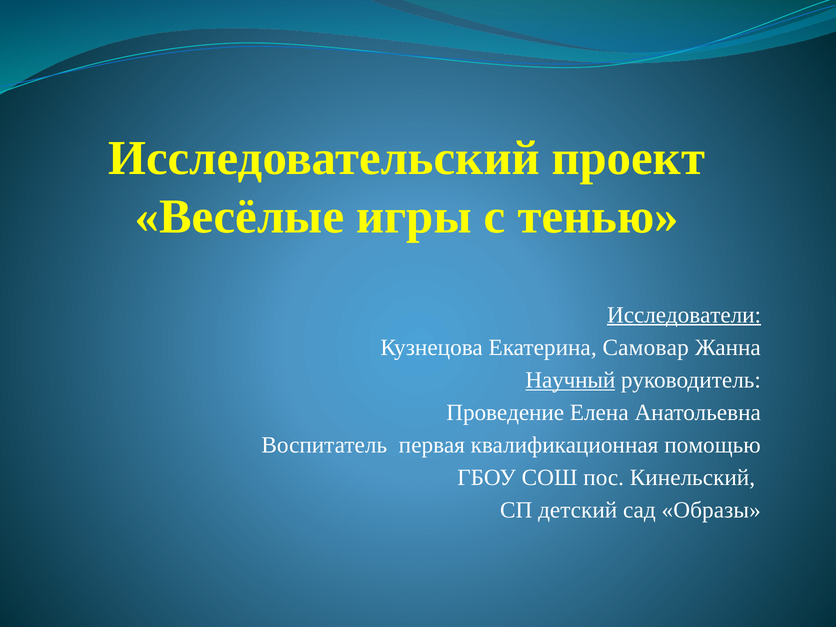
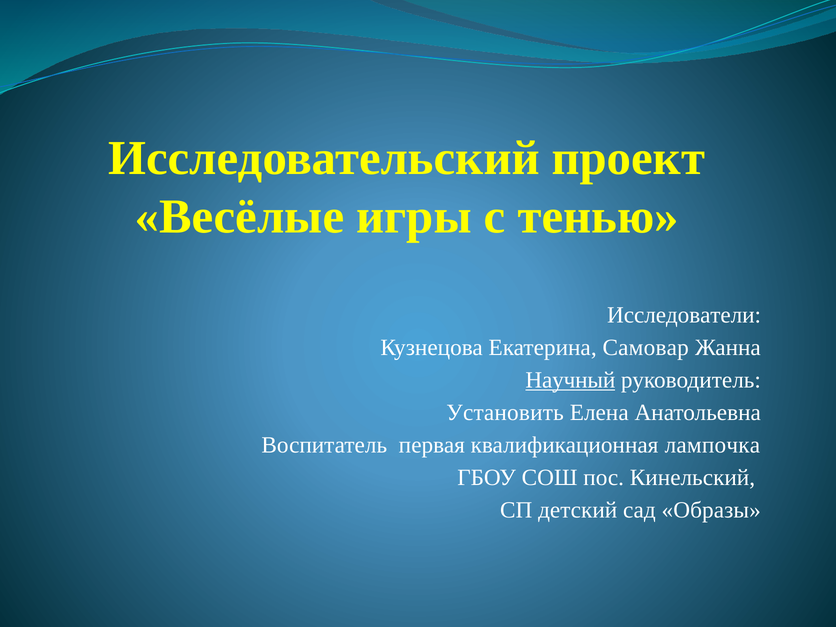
Исследователи underline: present -> none (684, 315)
Проведение: Проведение -> Установить (505, 413)
помощью: помощью -> лампочка (712, 445)
